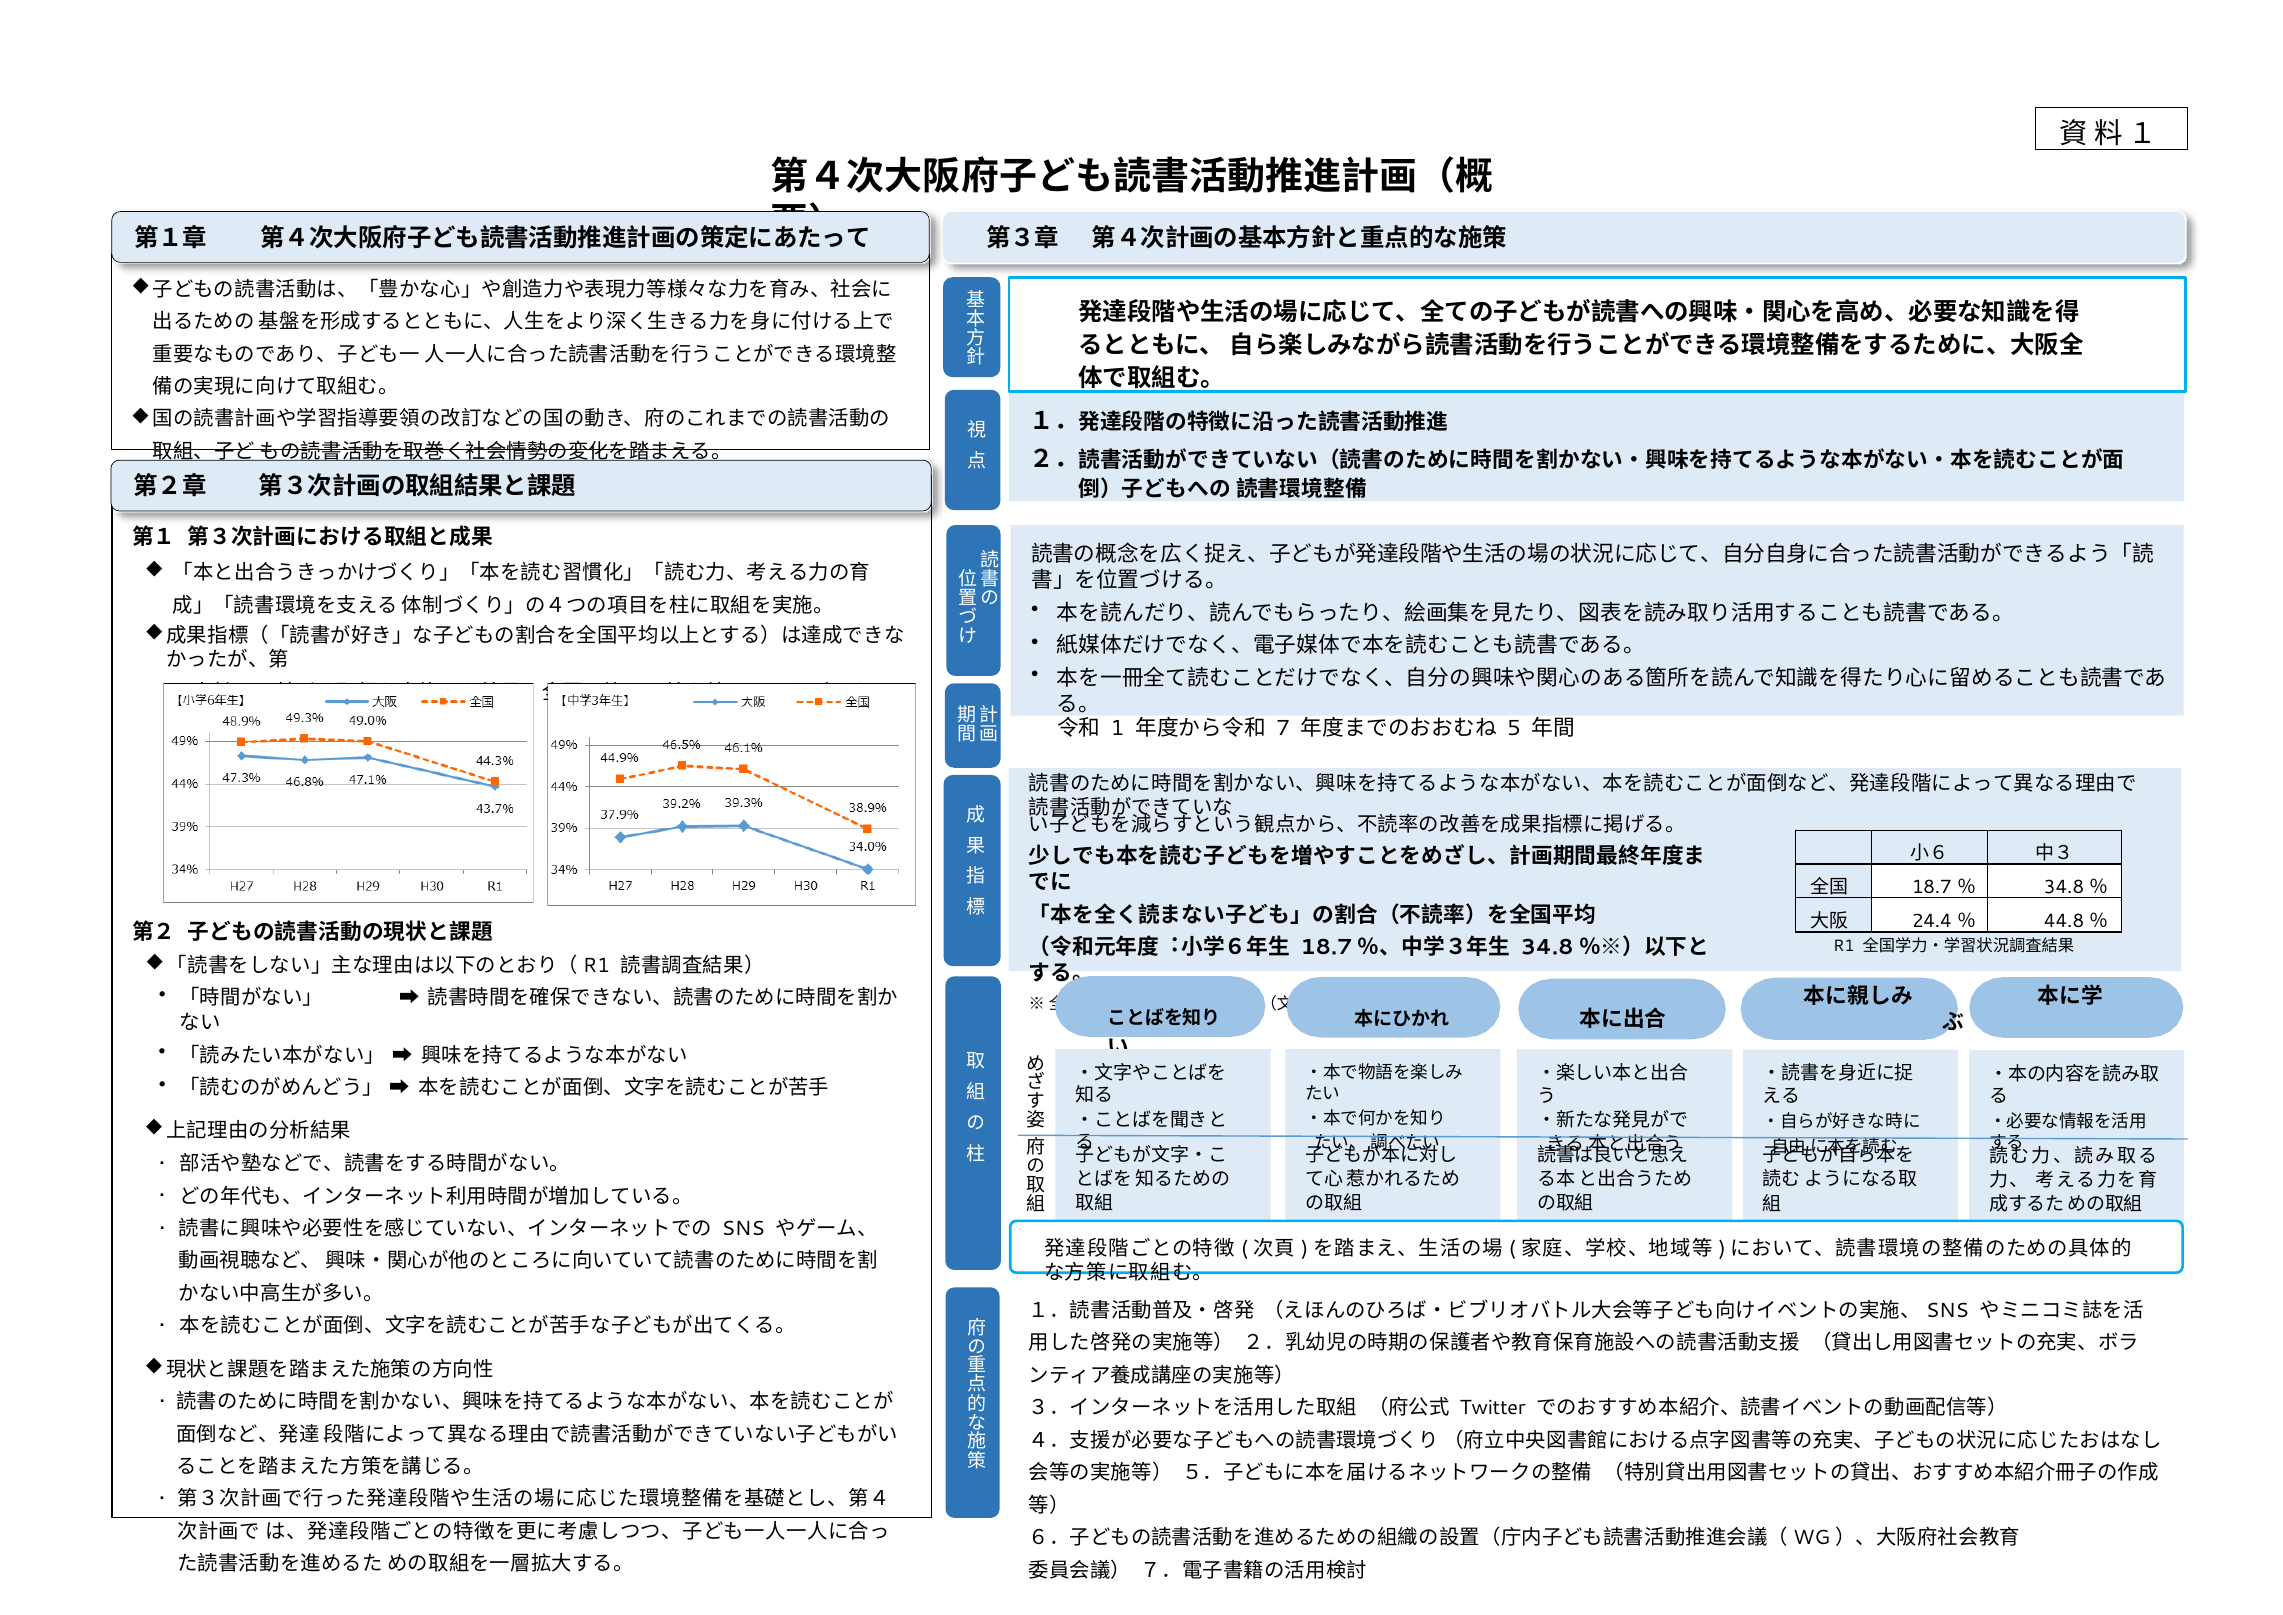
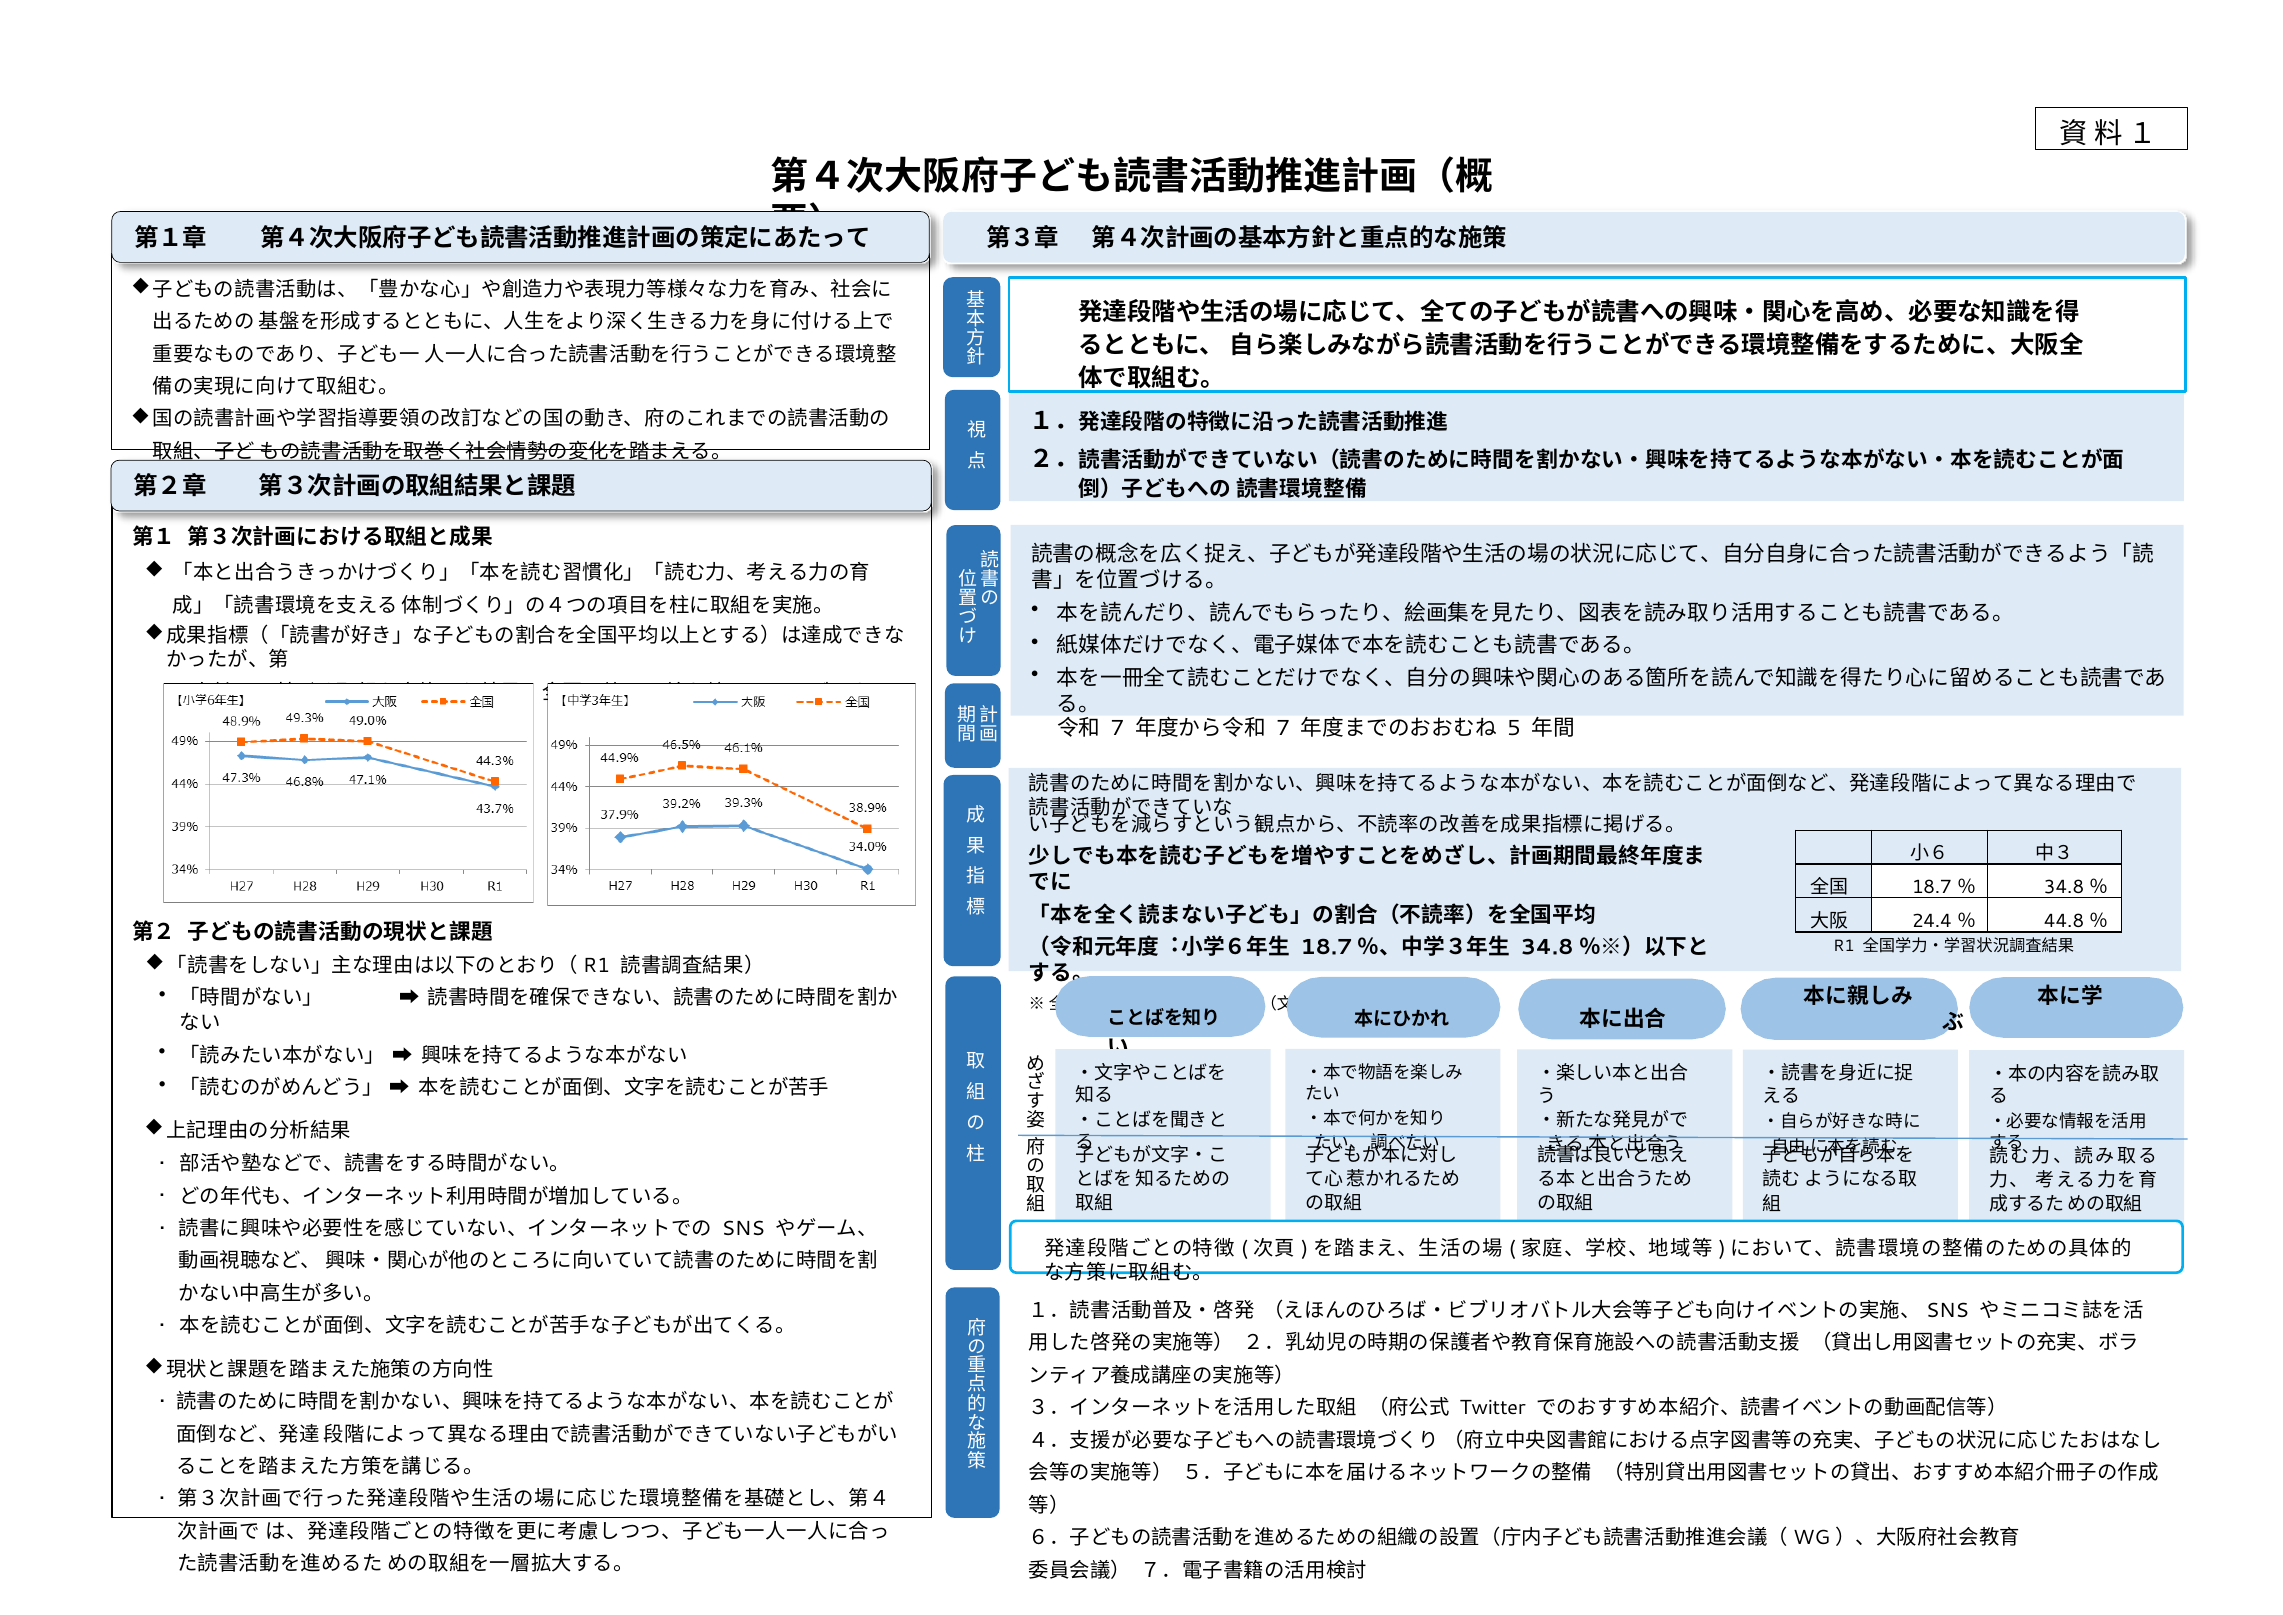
1: 1 -> 7 (1118, 728)
